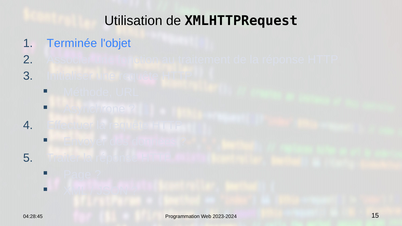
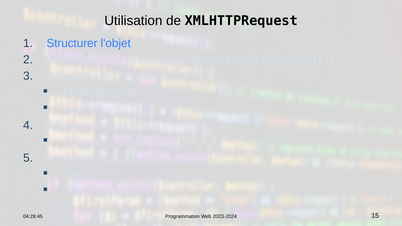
Terminée: Terminée -> Structurer (72, 43)
